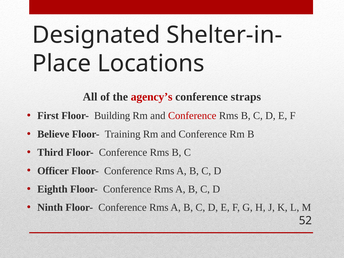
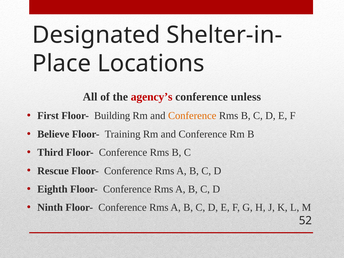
straps: straps -> unless (246, 97)
Conference colour: red -> orange (192, 116)
Officer: Officer -> Rescue (53, 171)
